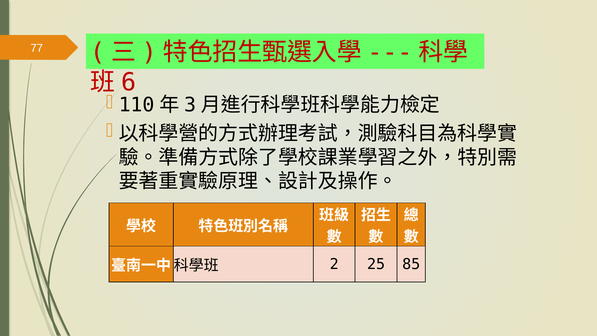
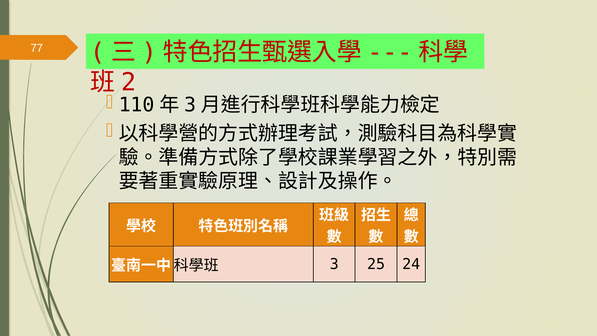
6: 6 -> 2 (129, 82)
2: 2 -> 3 (334, 264)
85: 85 -> 24 (411, 264)
